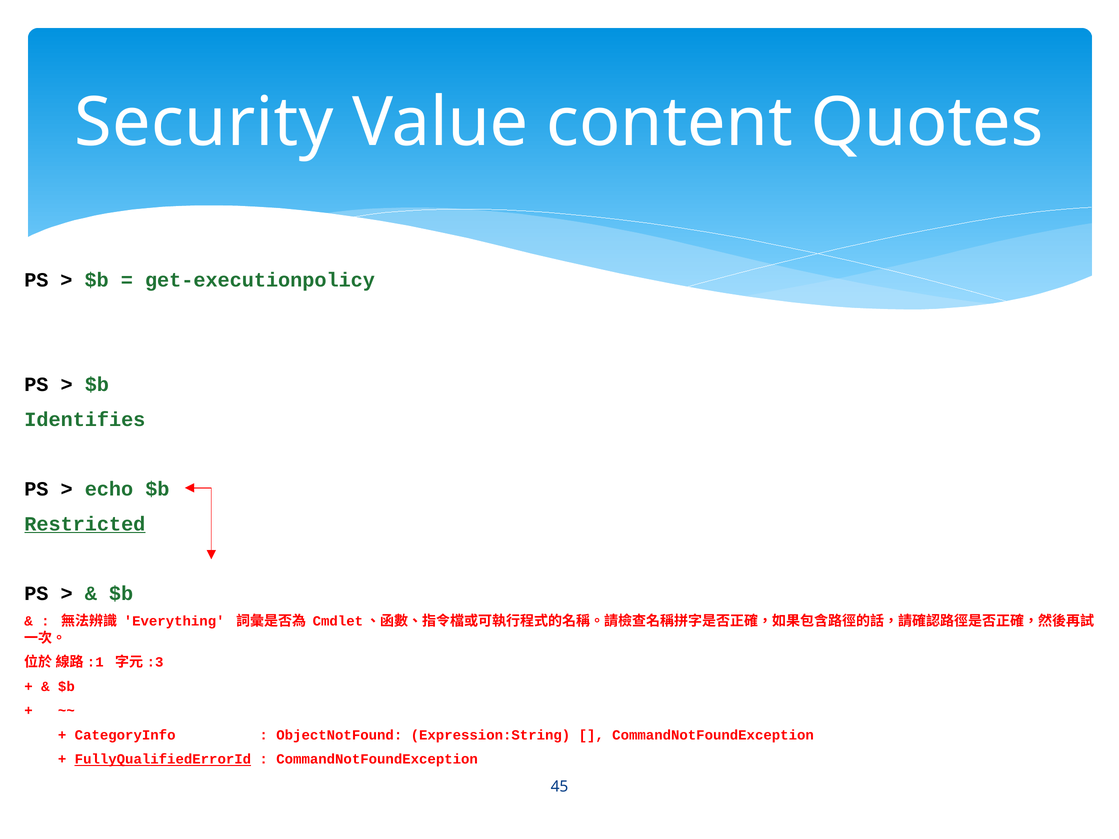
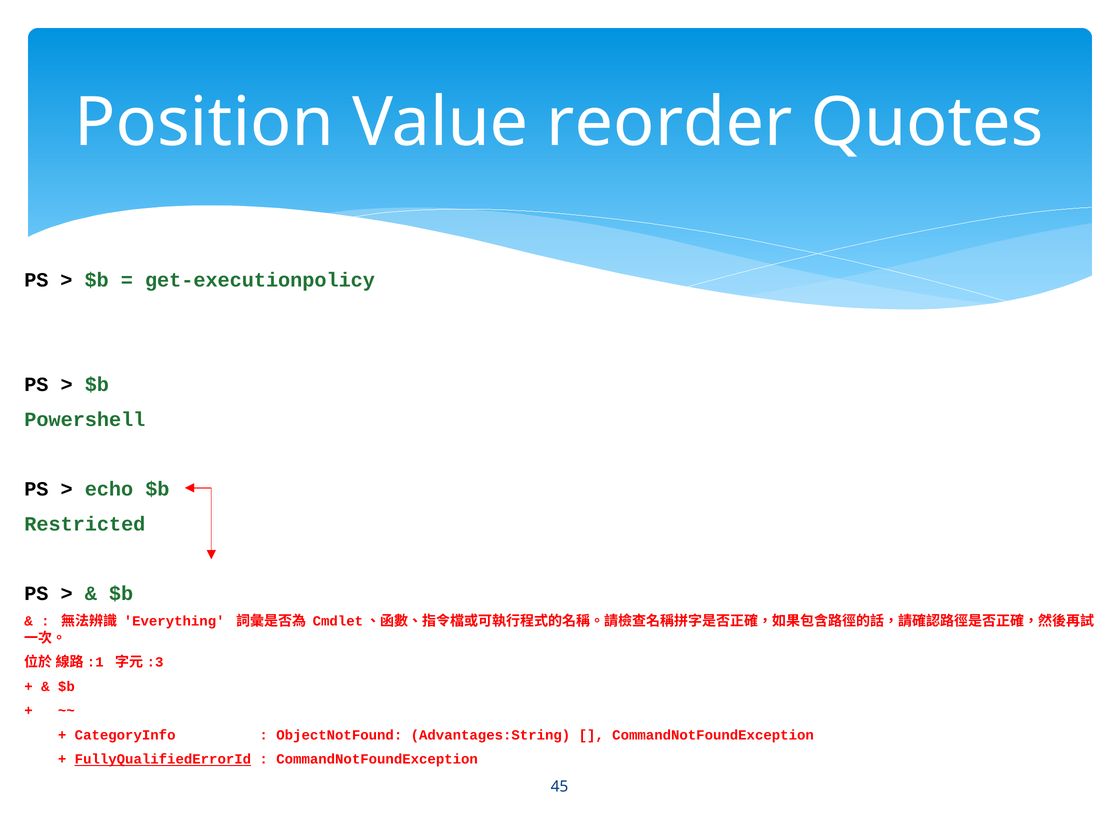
Security: Security -> Position (204, 123)
content: content -> reorder (669, 123)
Identifies: Identifies -> Powershell (85, 420)
Restricted underline: present -> none (85, 524)
Expression:String: Expression:String -> Advantages:String (490, 735)
